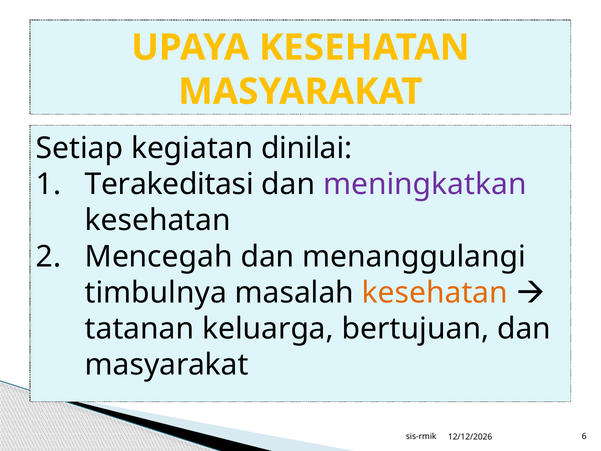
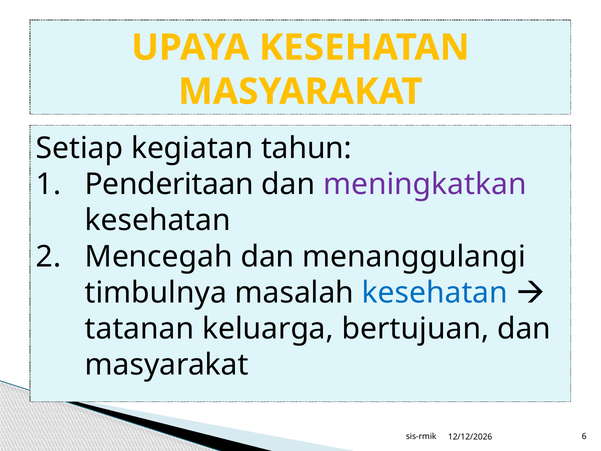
dinilai: dinilai -> tahun (307, 148)
Terakeditasi: Terakeditasi -> Penderitaan (169, 184)
kesehatan colour: orange -> blue (435, 293)
